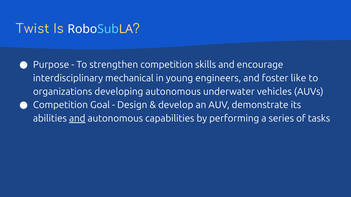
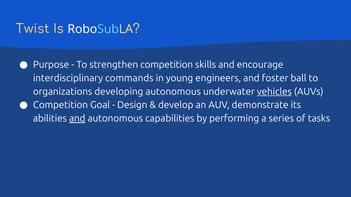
mechanical: mechanical -> commands (129, 78)
like: like -> ball (299, 78)
vehicles underline: none -> present (274, 92)
